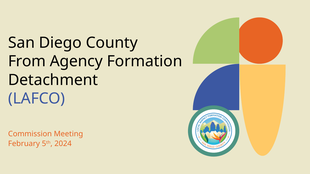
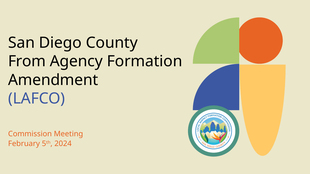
Detachment: Detachment -> Amendment (53, 80)
